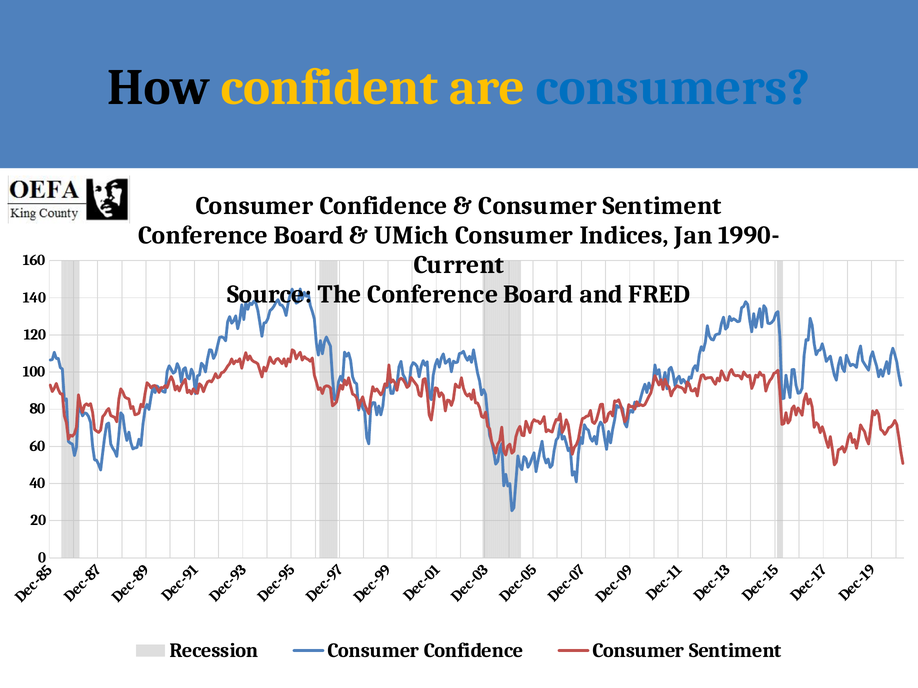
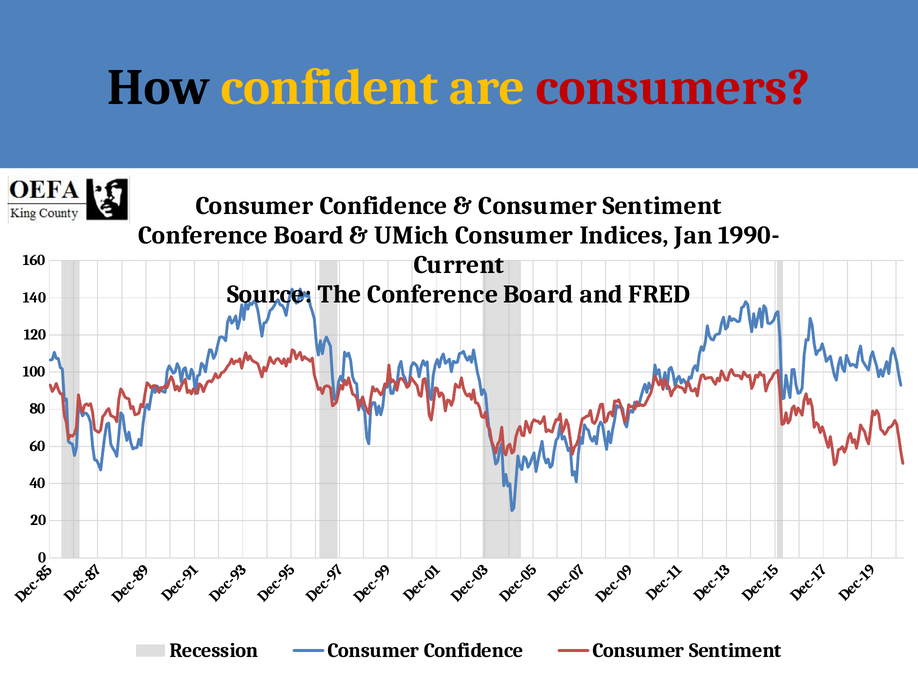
consumers colour: blue -> red (673, 88)
